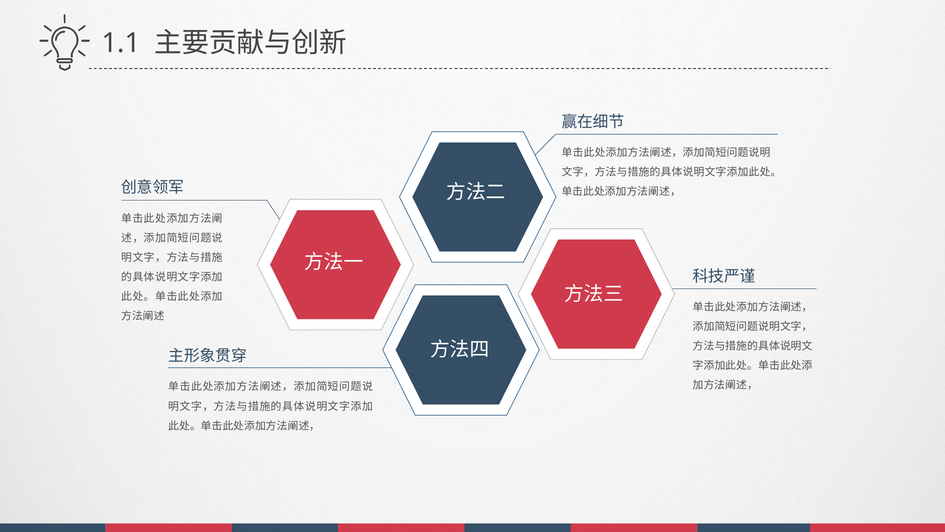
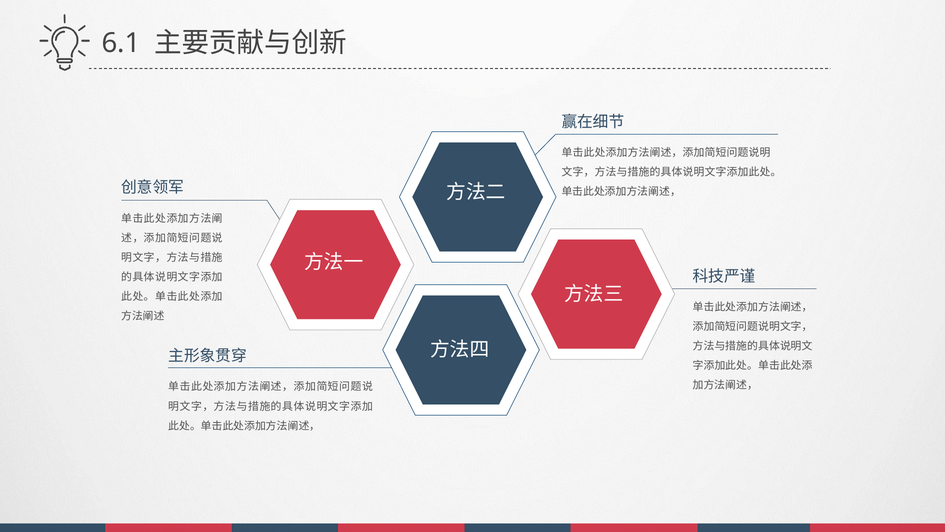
1.1: 1.1 -> 6.1 (121, 43)
